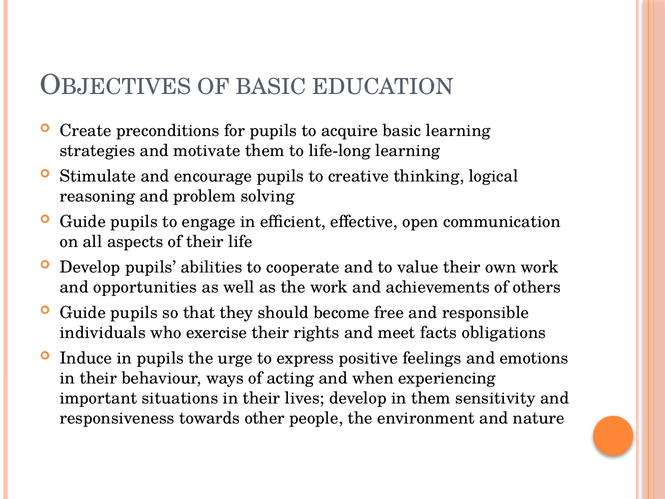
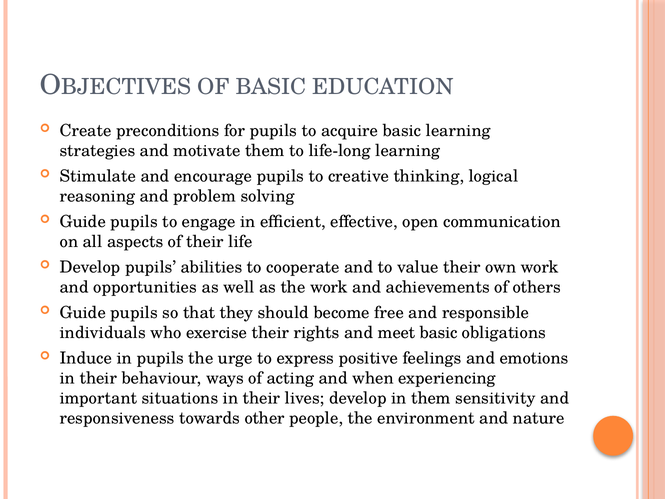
meet facts: facts -> basic (439, 333)
